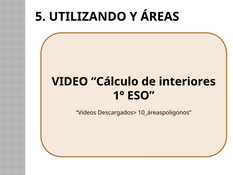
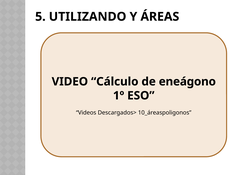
interiores: interiores -> eneágono (187, 81)
